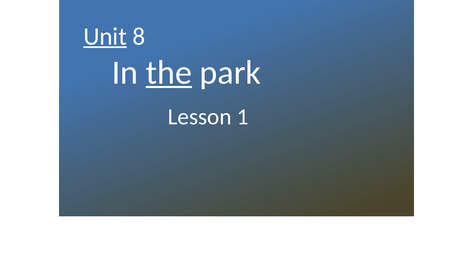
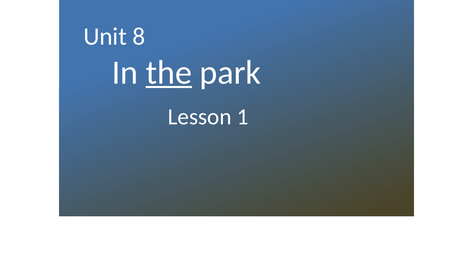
Unit underline: present -> none (105, 36)
